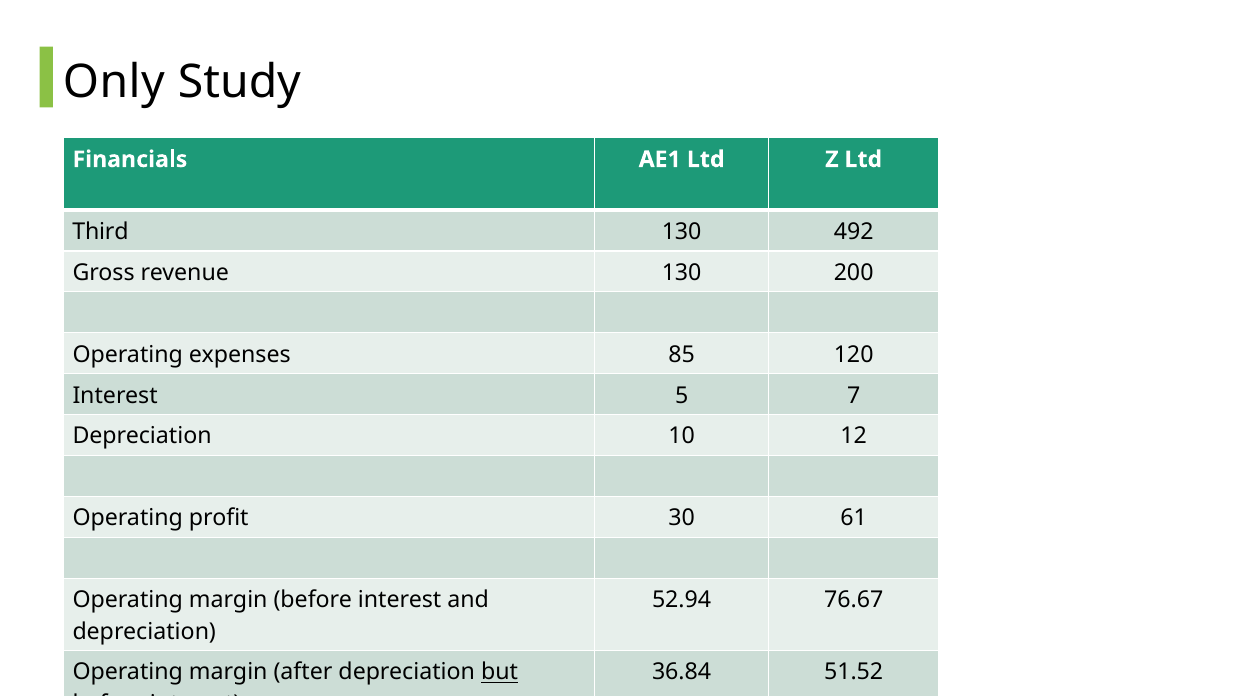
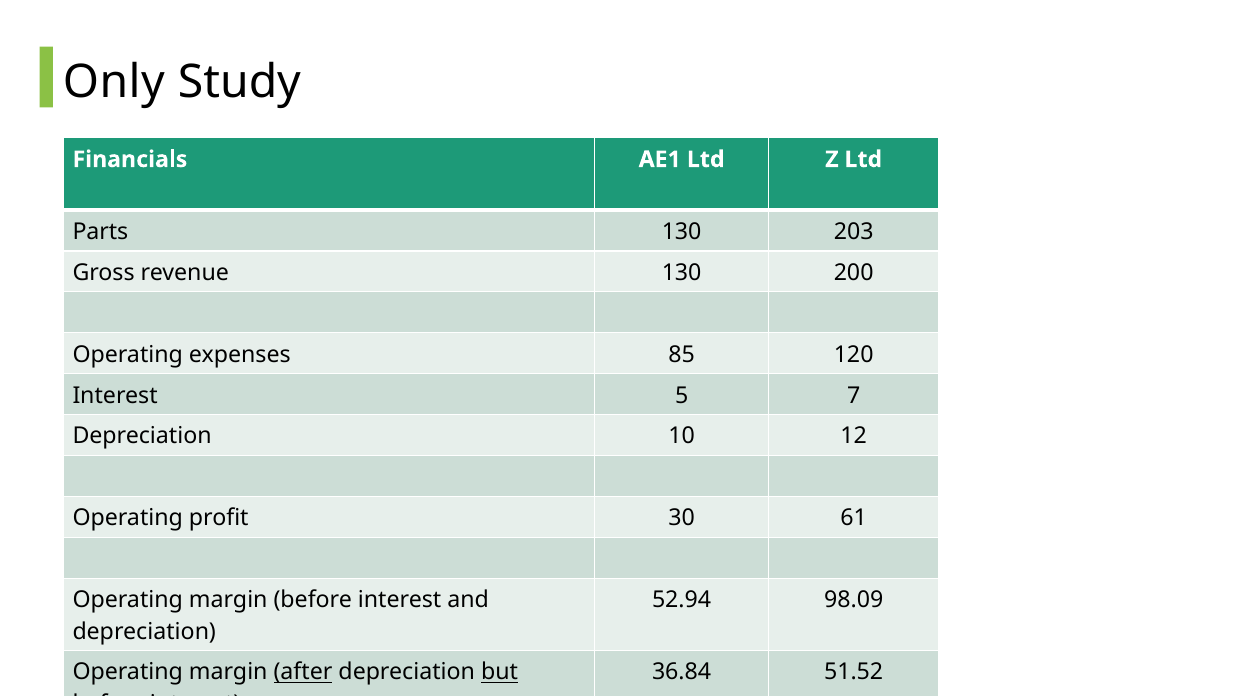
Third: Third -> Parts (100, 232)
492: 492 -> 203 (854, 232)
76.67: 76.67 -> 98.09 (854, 600)
after underline: none -> present (303, 672)
